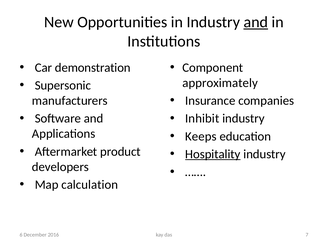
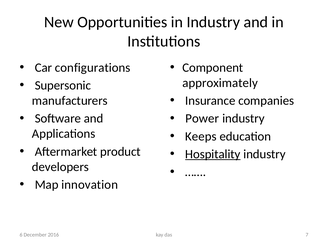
and underline: present -> none (256, 22)
demonstration: demonstration -> configurations (93, 68)
Inhibit: Inhibit -> Power (202, 119)
calculation: calculation -> innovation (90, 185)
